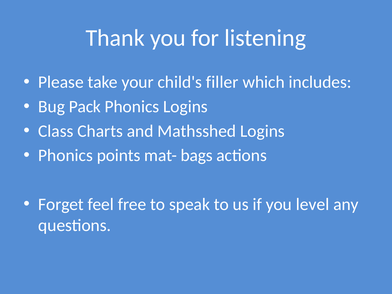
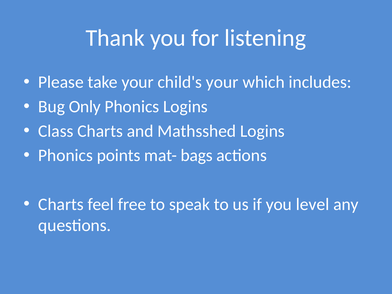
child's filler: filler -> your (222, 82)
Pack: Pack -> Only (85, 107)
Forget: Forget -> Charts (61, 204)
